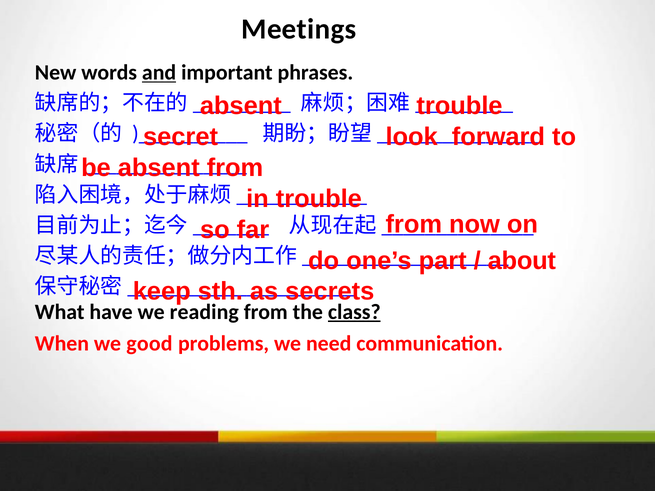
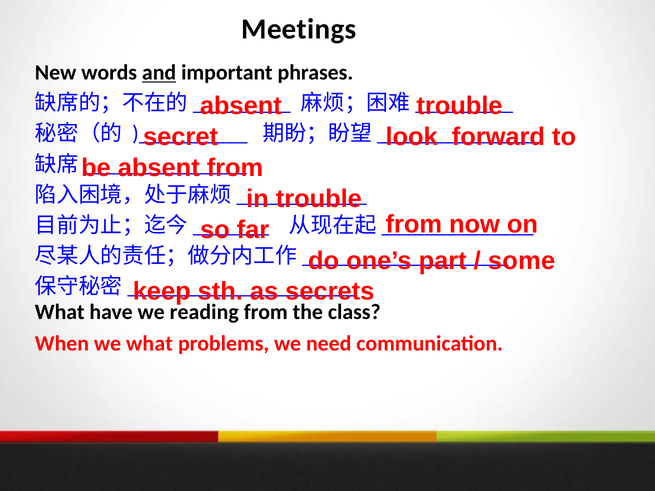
about: about -> some (522, 261)
class underline: present -> none (354, 312)
we good: good -> what (149, 344)
